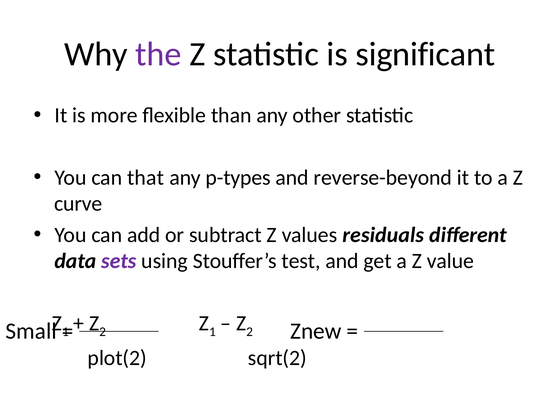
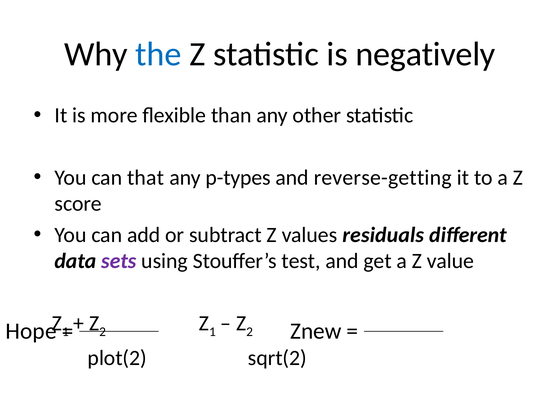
the colour: purple -> blue (158, 54)
significant: significant -> negatively (425, 54)
reverse-beyond: reverse-beyond -> reverse-getting (383, 178)
curve: curve -> score (78, 204)
Small: Small -> Hope (31, 331)
